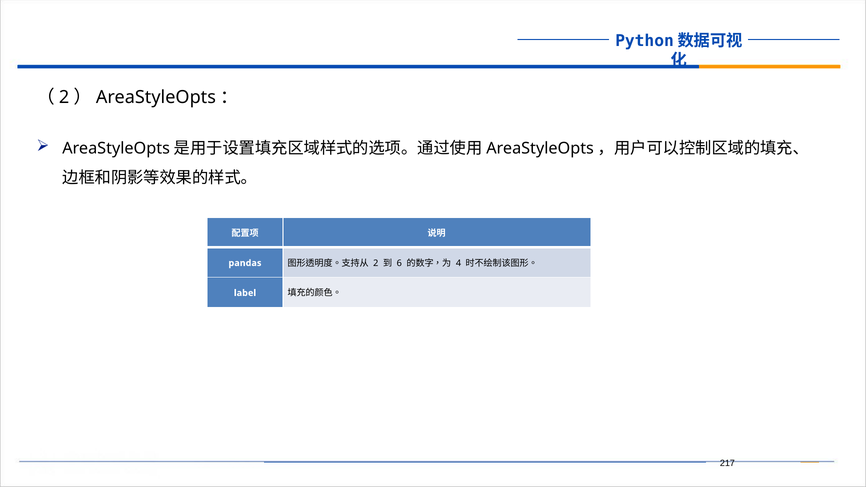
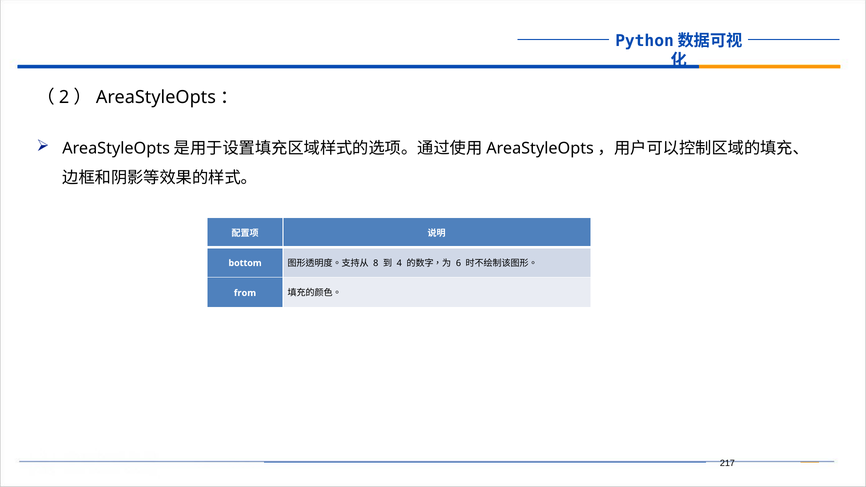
pandas: pandas -> bottom (245, 263)
2: 2 -> 8 (376, 263)
6: 6 -> 4 (399, 263)
4: 4 -> 6 (459, 263)
label: label -> from (245, 293)
